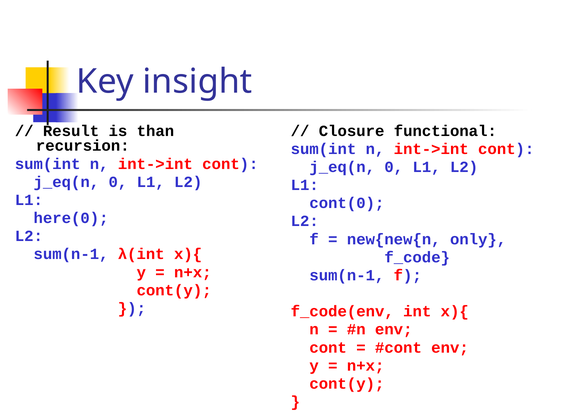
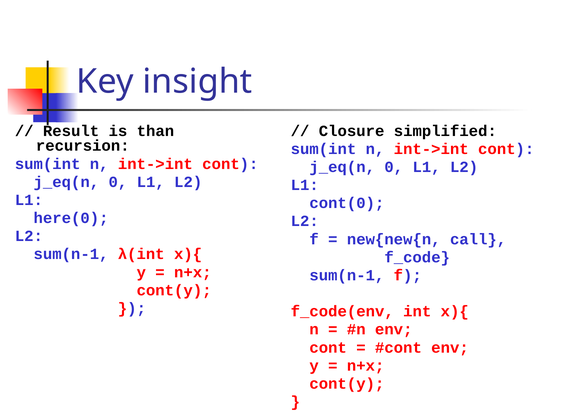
functional: functional -> simplified (445, 131)
only: only -> call (478, 240)
